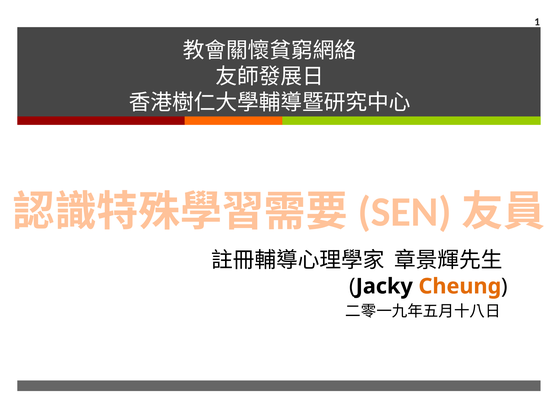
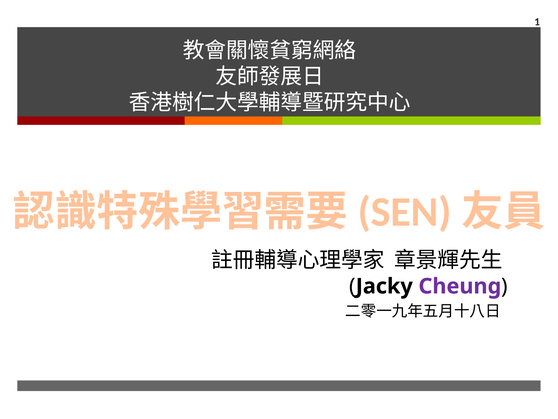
Cheung colour: orange -> purple (460, 286)
